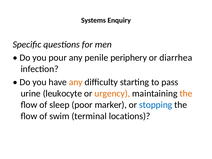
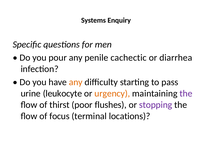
periphery: periphery -> cachectic (129, 58)
the colour: orange -> purple (186, 93)
sleep: sleep -> thirst (59, 105)
marker: marker -> flushes (111, 105)
stopping colour: blue -> purple (156, 105)
swim: swim -> focus (59, 116)
